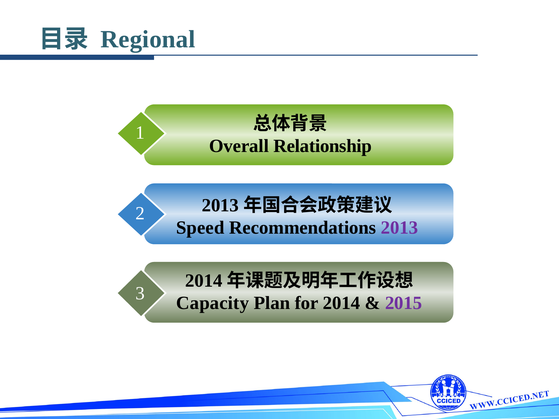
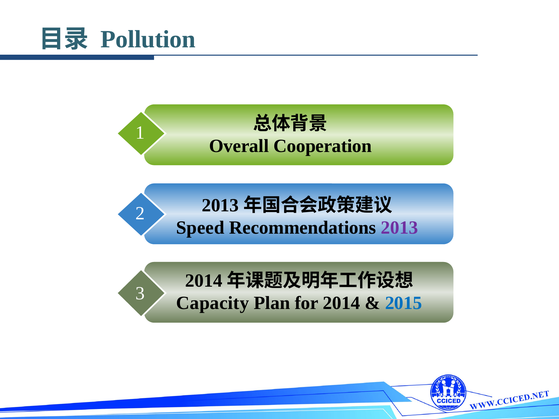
Regional: Regional -> Pollution (148, 39)
Relationship: Relationship -> Cooperation (323, 146)
2015 colour: purple -> blue (404, 303)
